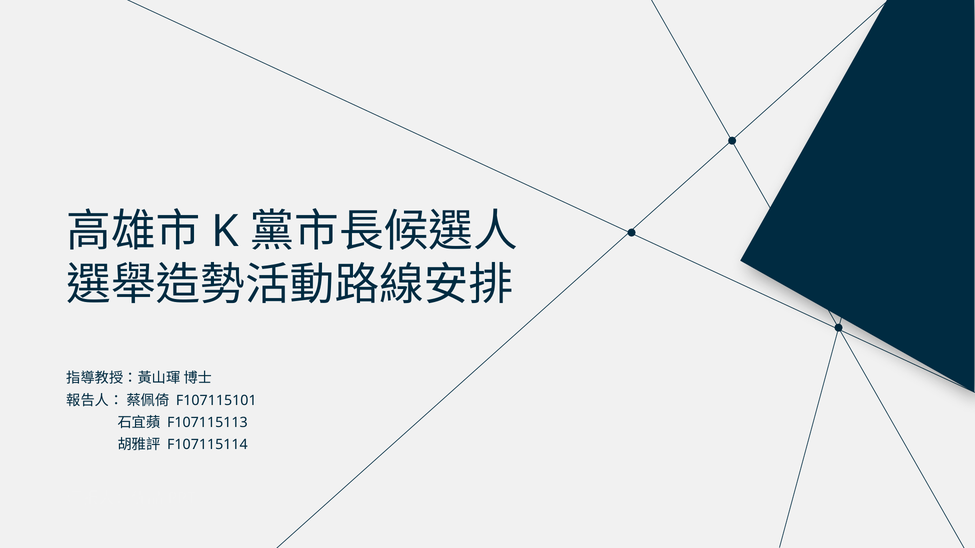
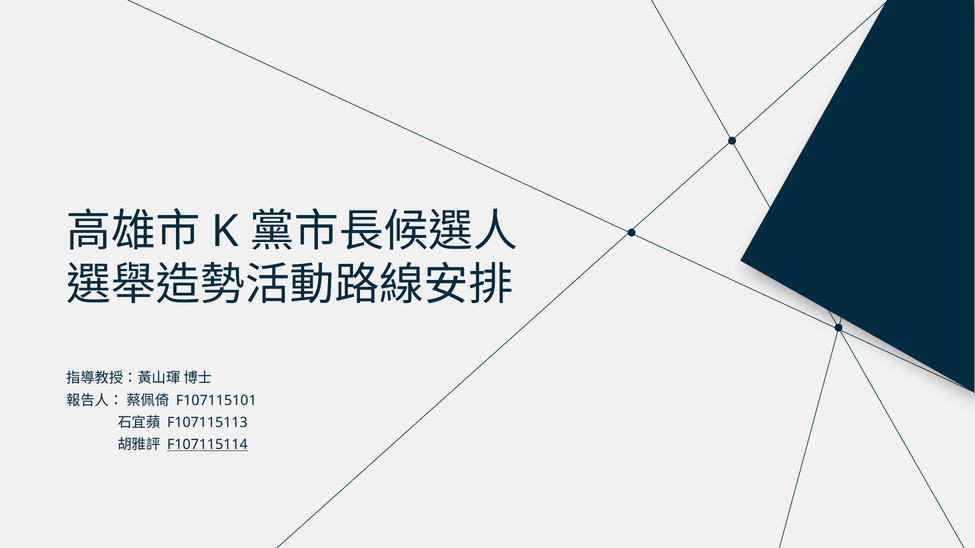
F107115114 underline: none -> present (207, 445)
